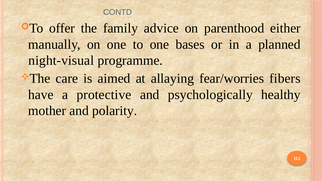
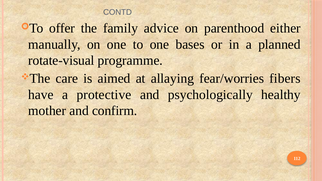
night-visual: night-visual -> rotate-visual (61, 60)
polarity: polarity -> confirm (115, 111)
